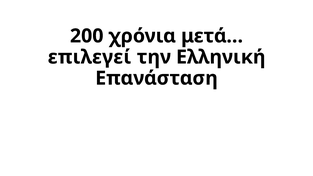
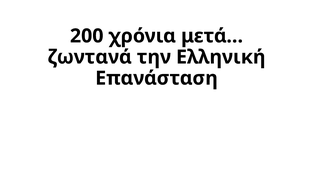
επιλεγεί: επιλεγεί -> ζωντανά (90, 57)
